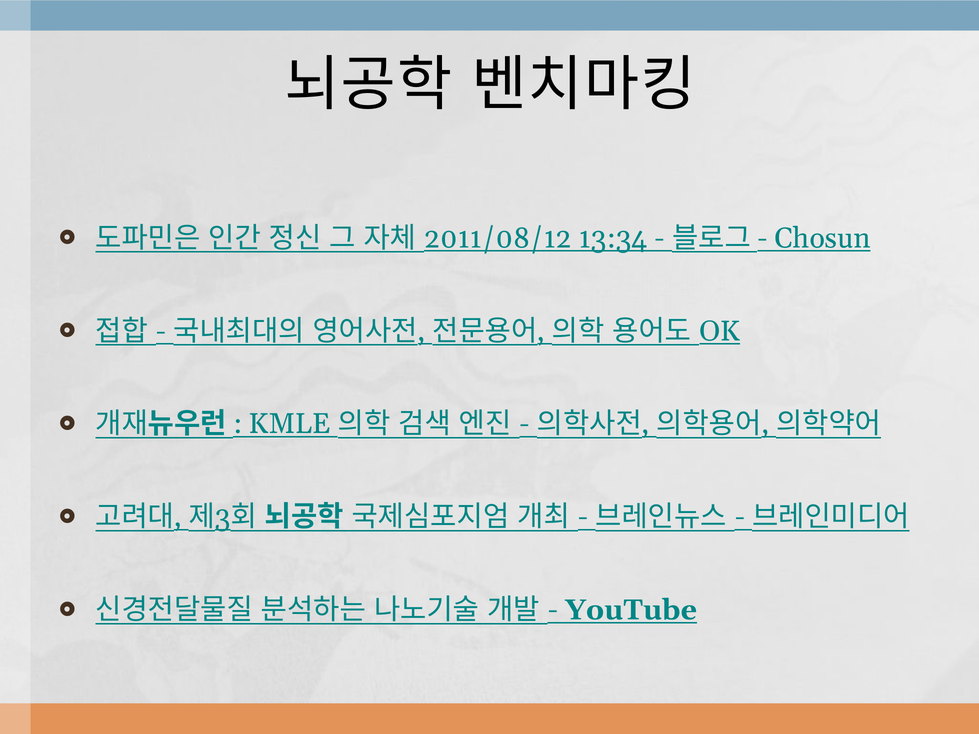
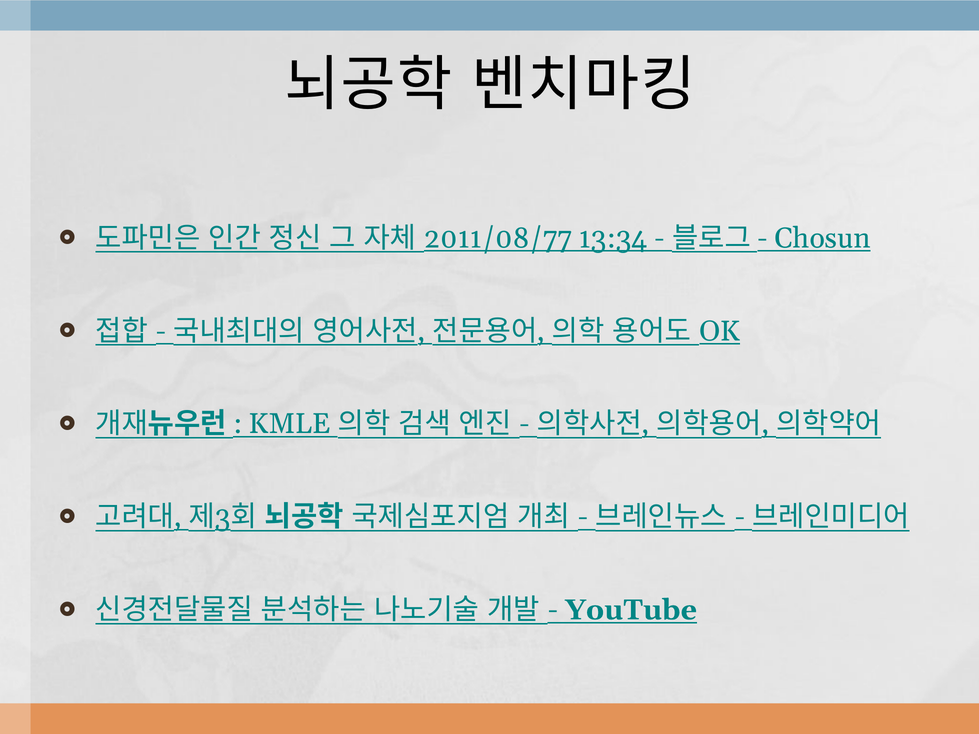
2011/08/12: 2011/08/12 -> 2011/08/77 (498, 238)
